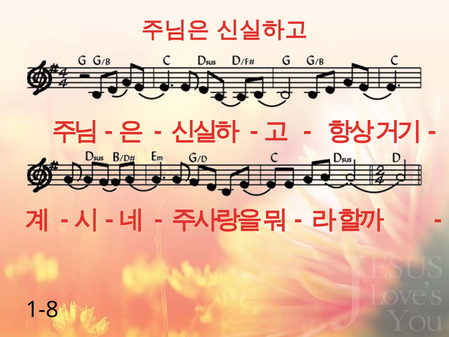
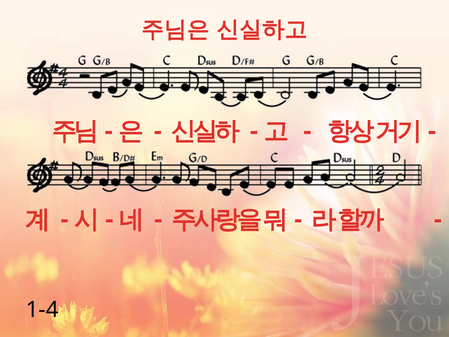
1-8: 1-8 -> 1-4 (42, 309)
